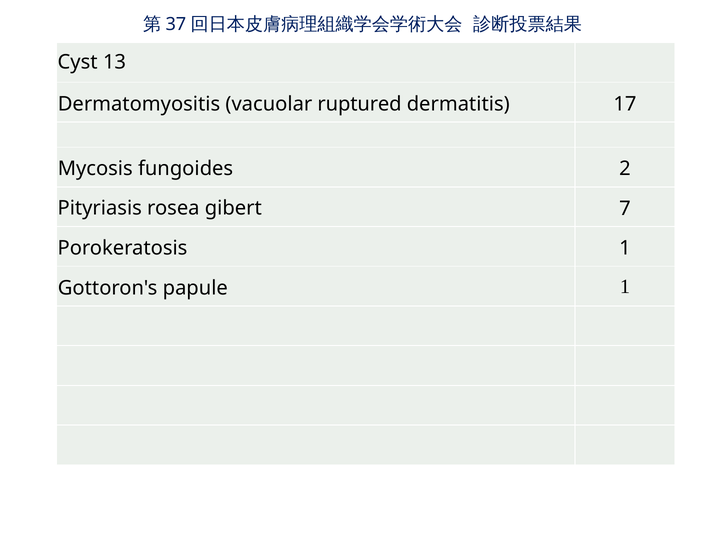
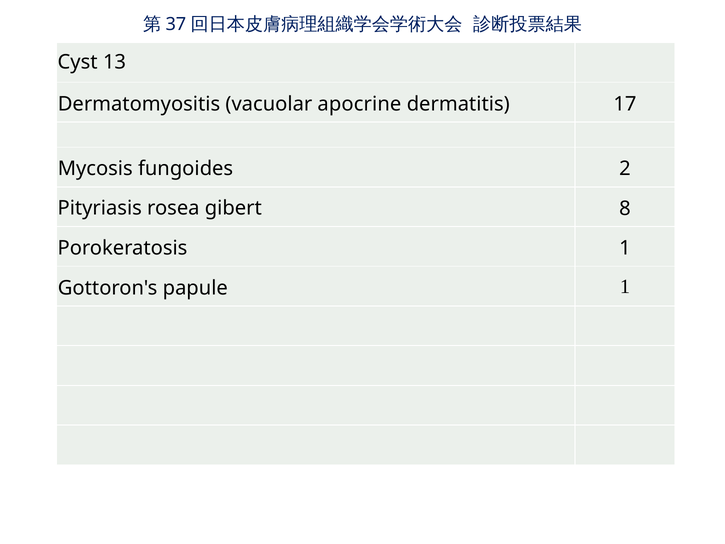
ruptured: ruptured -> apocrine (359, 104)
7: 7 -> 8 (625, 208)
